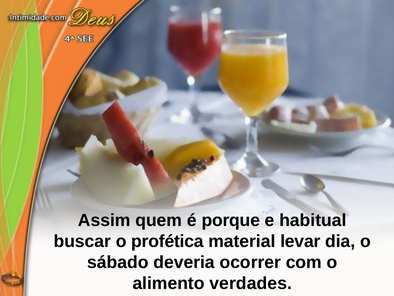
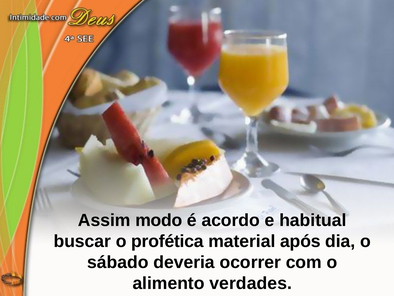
quem: quem -> modo (159, 220)
porque: porque -> acordo (231, 220)
levar: levar -> após (300, 241)
